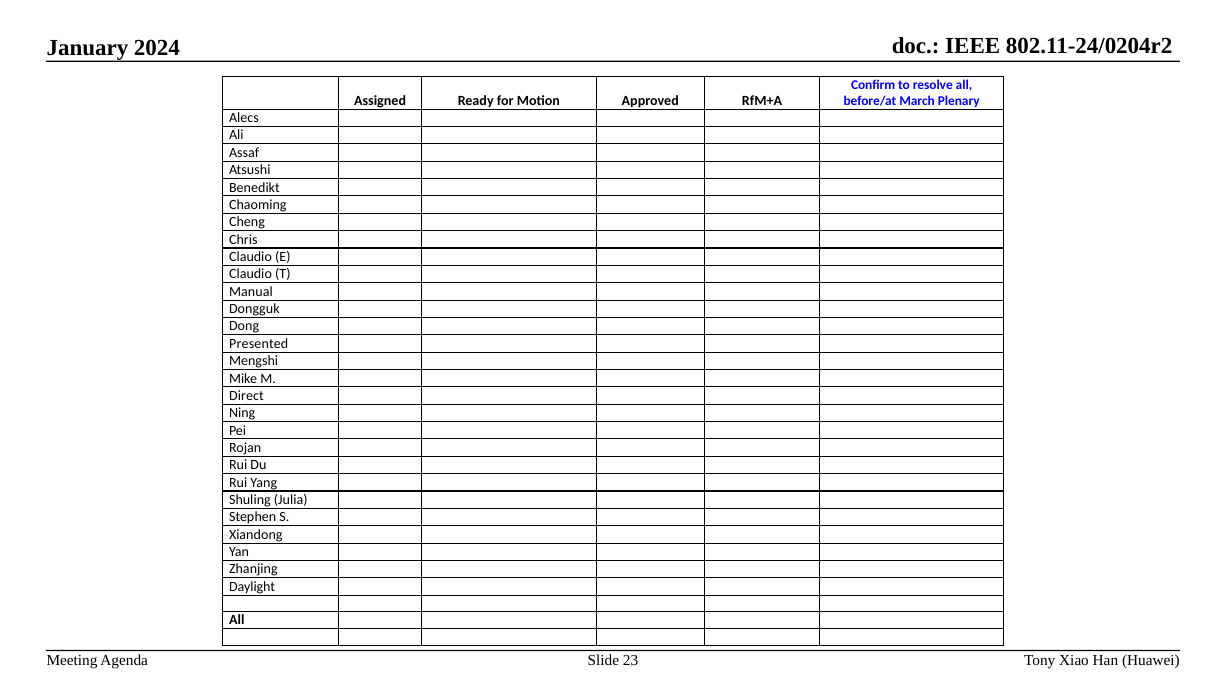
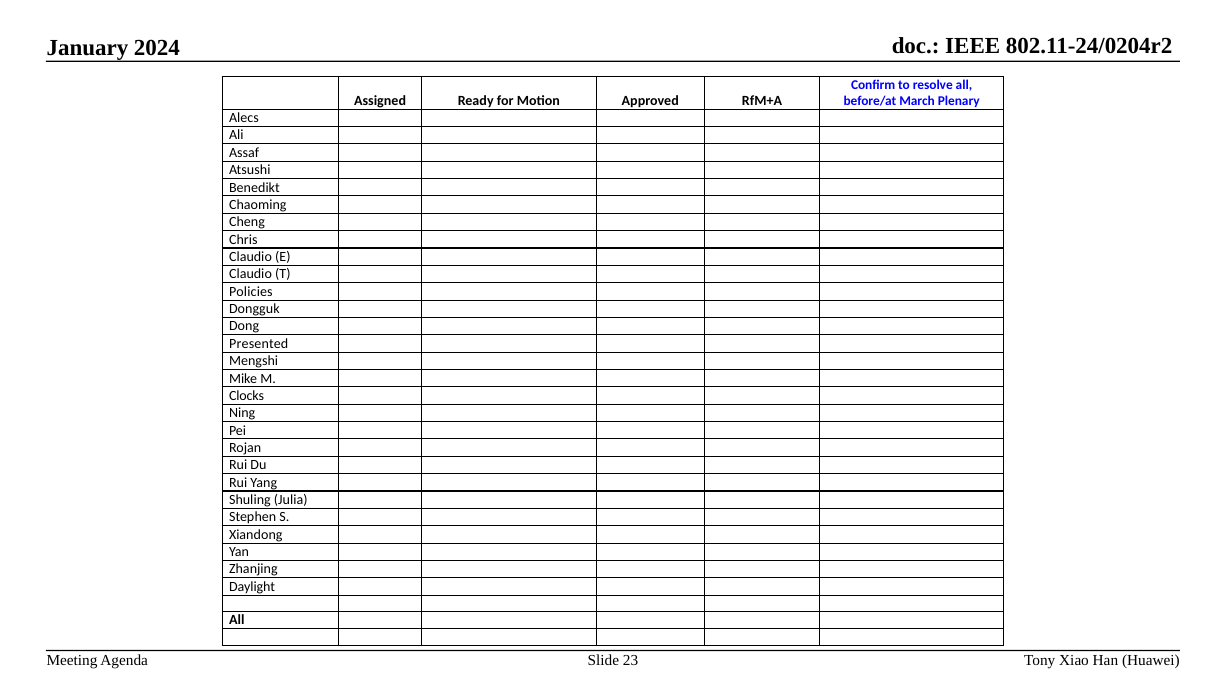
Manual: Manual -> Policies (251, 292)
Direct: Direct -> Clocks (247, 396)
